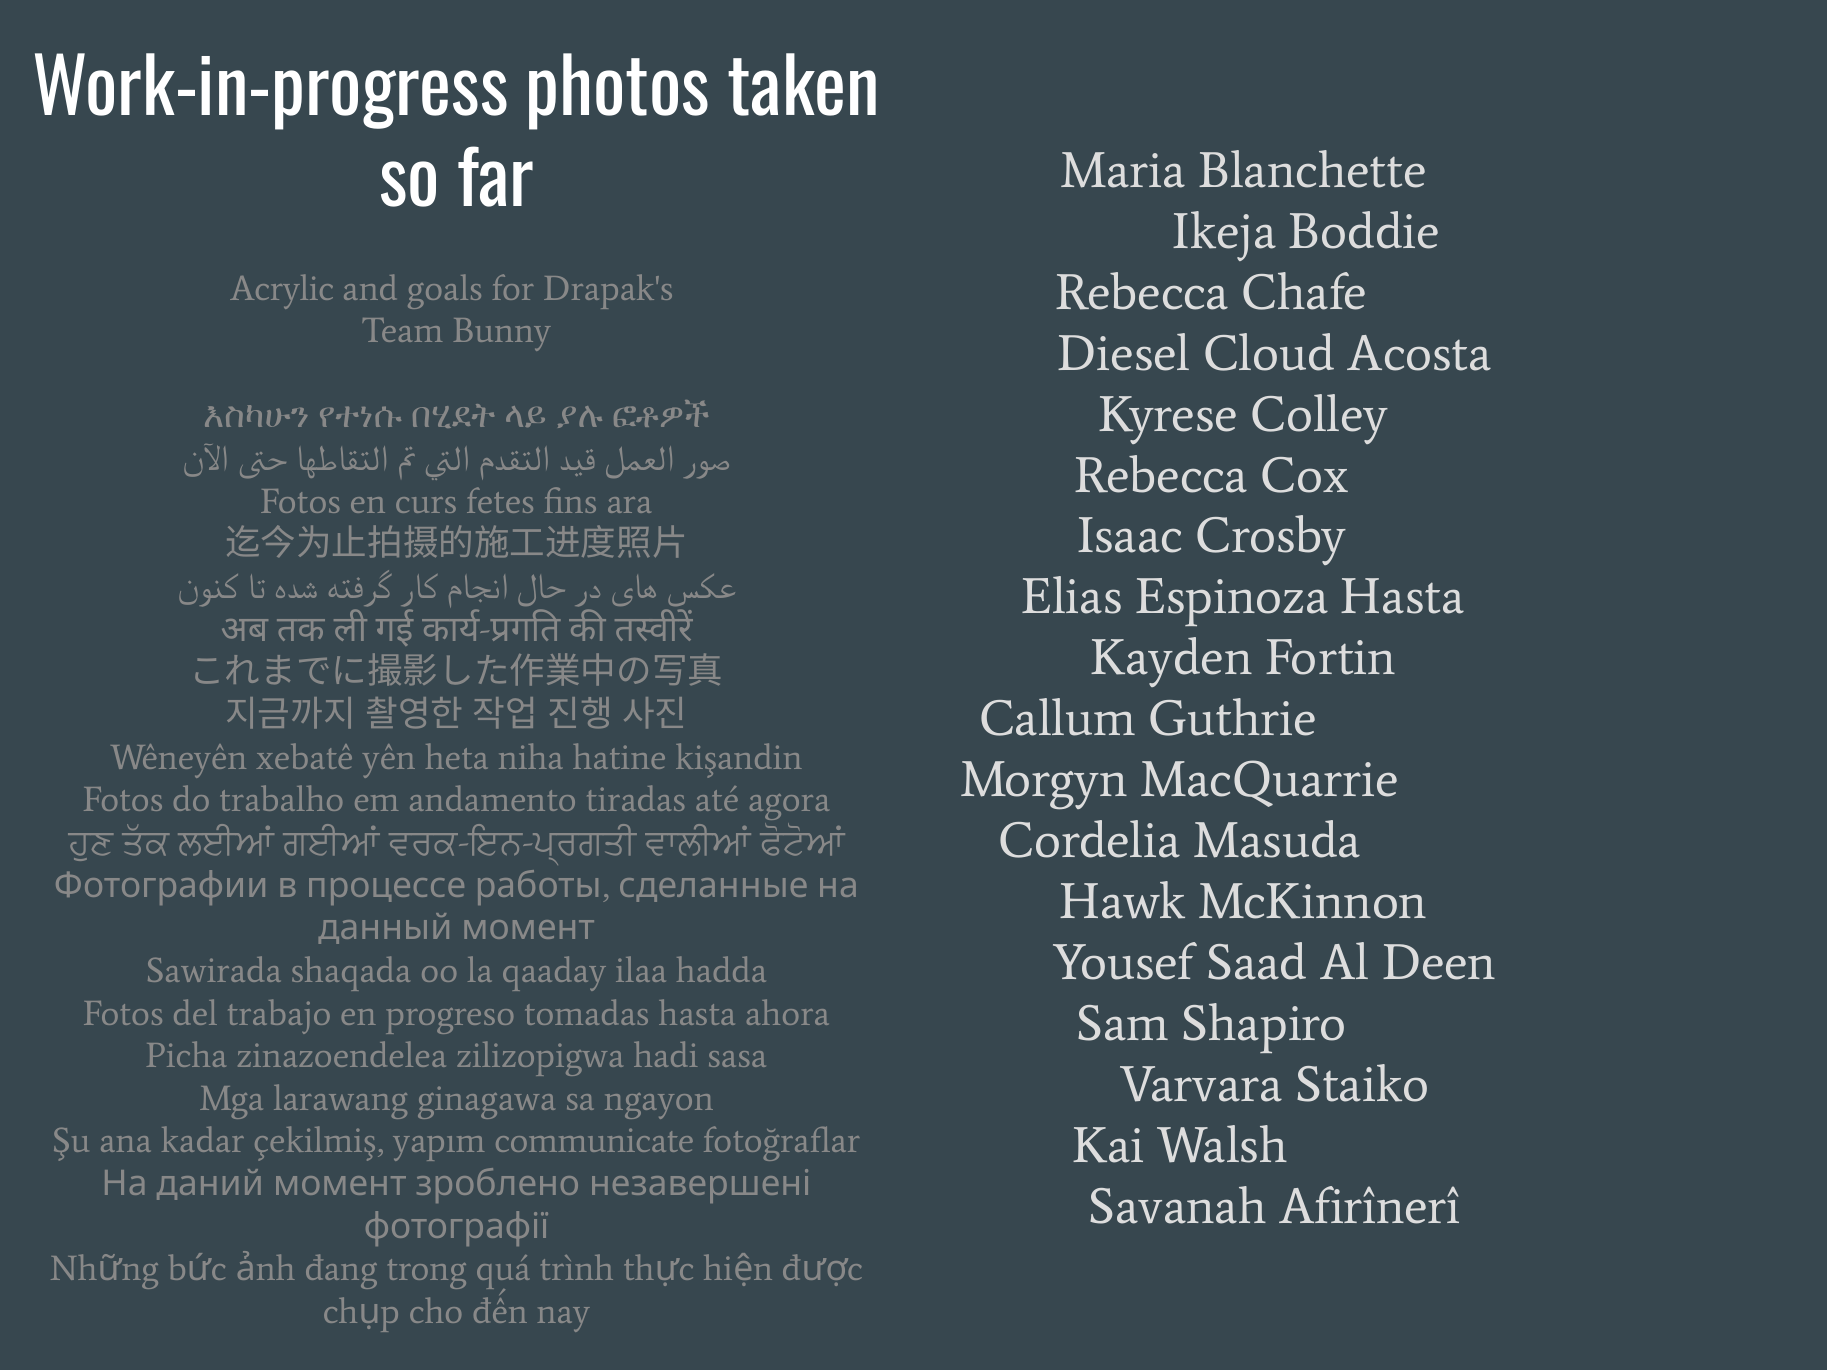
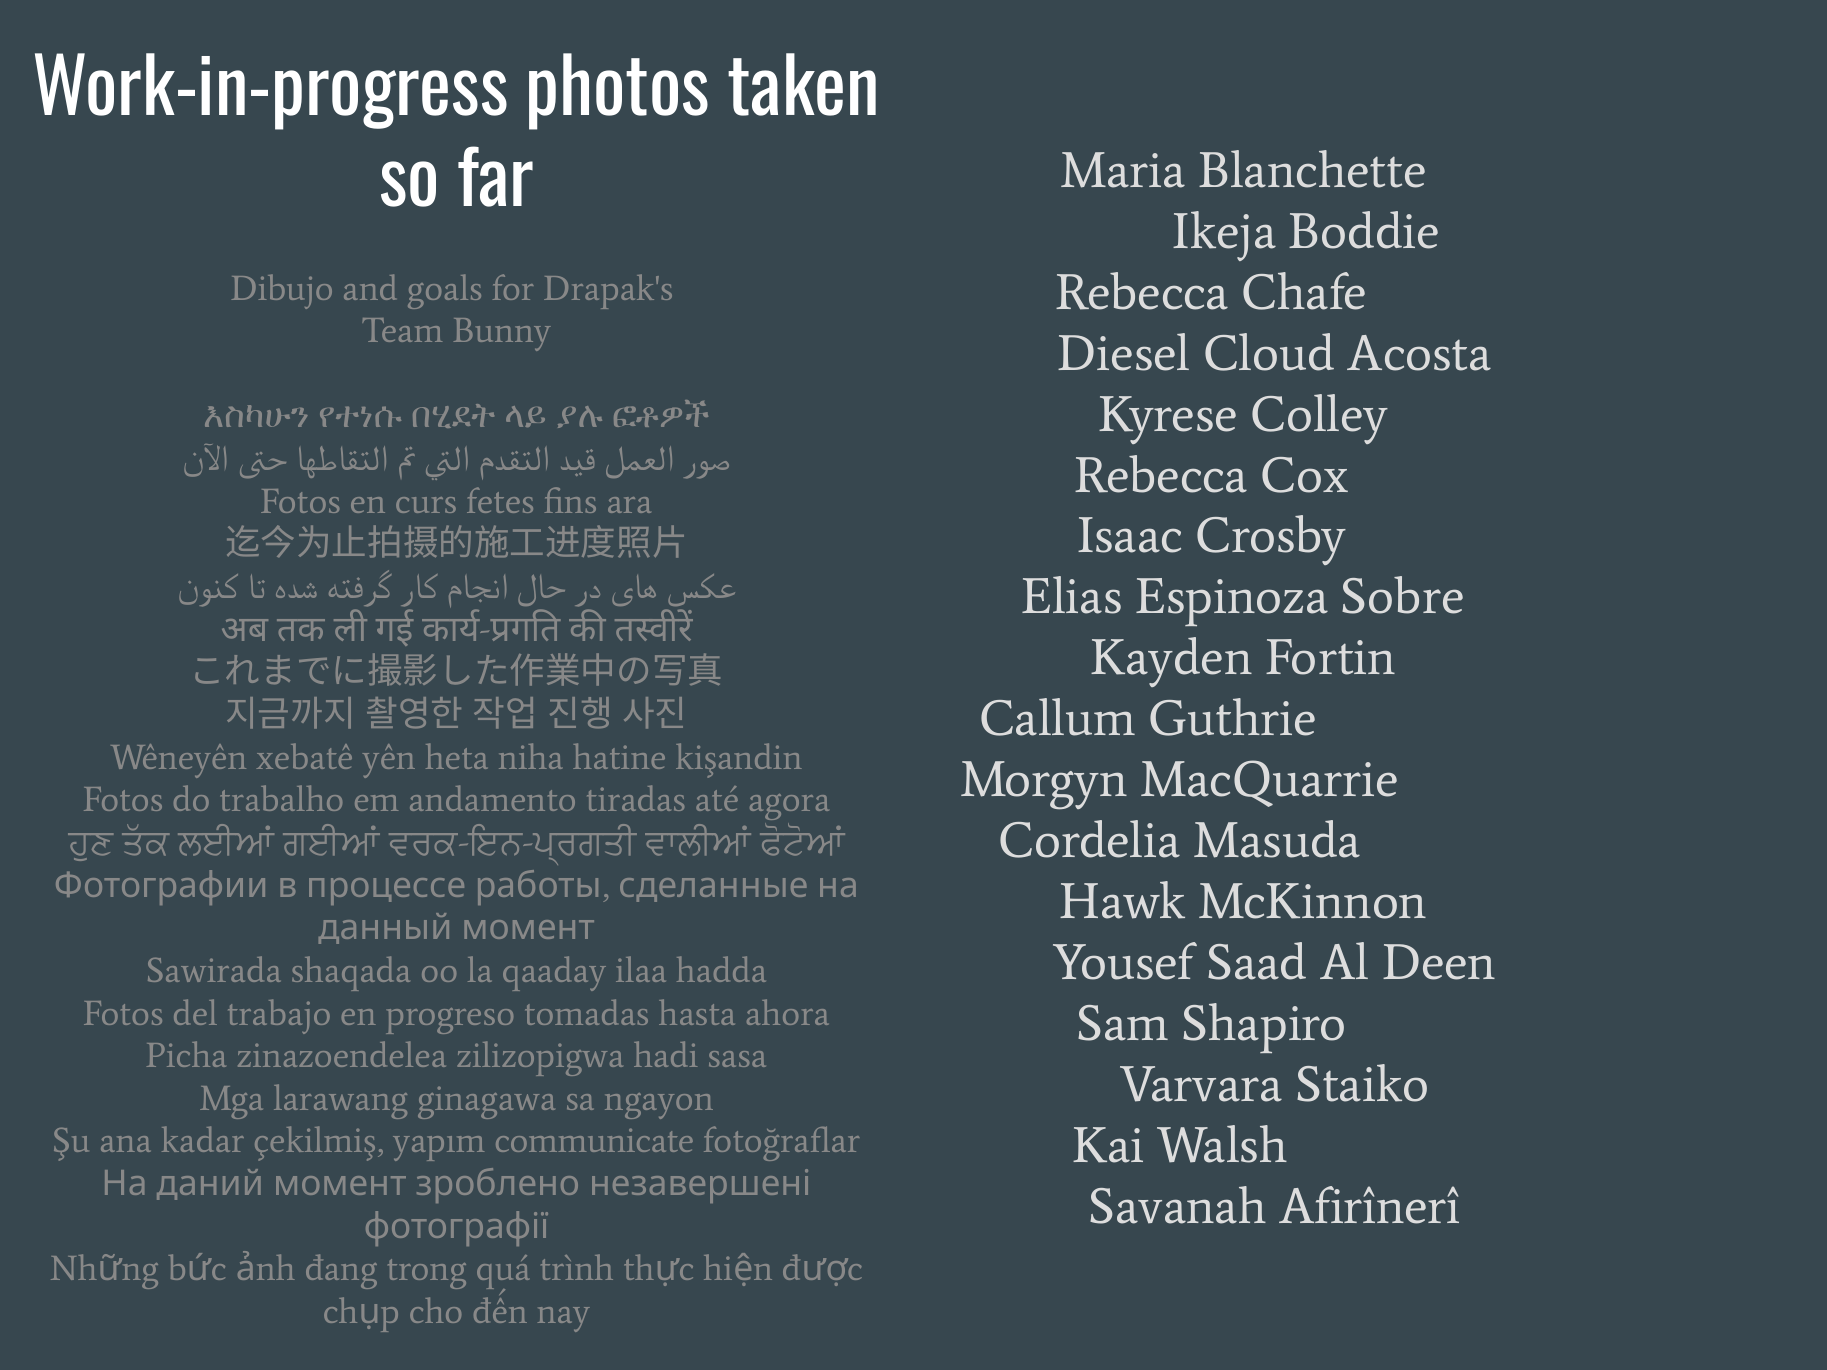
Acrylic: Acrylic -> Dibujo (282, 288)
Espinoza Hasta: Hasta -> Sobre (1403, 597)
